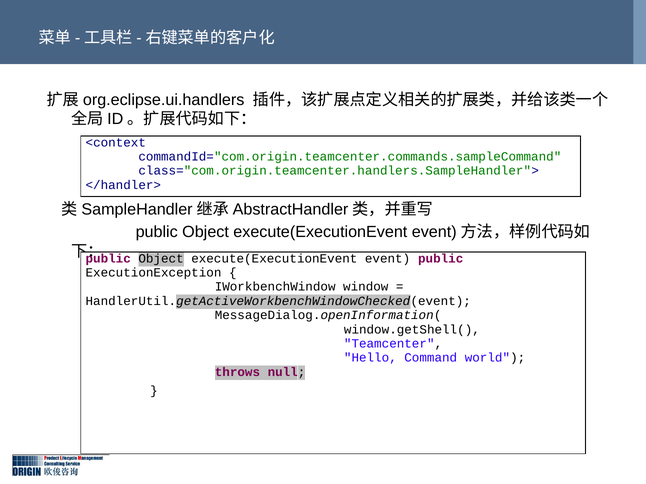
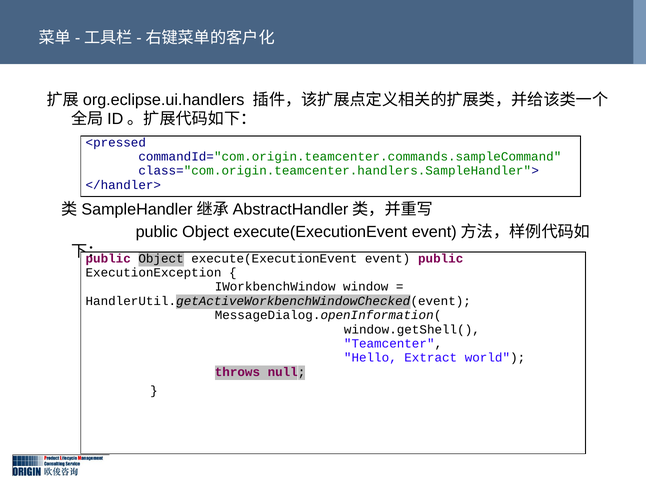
<context: <context -> <pressed (116, 143)
Command: Command -> Extract (431, 358)
